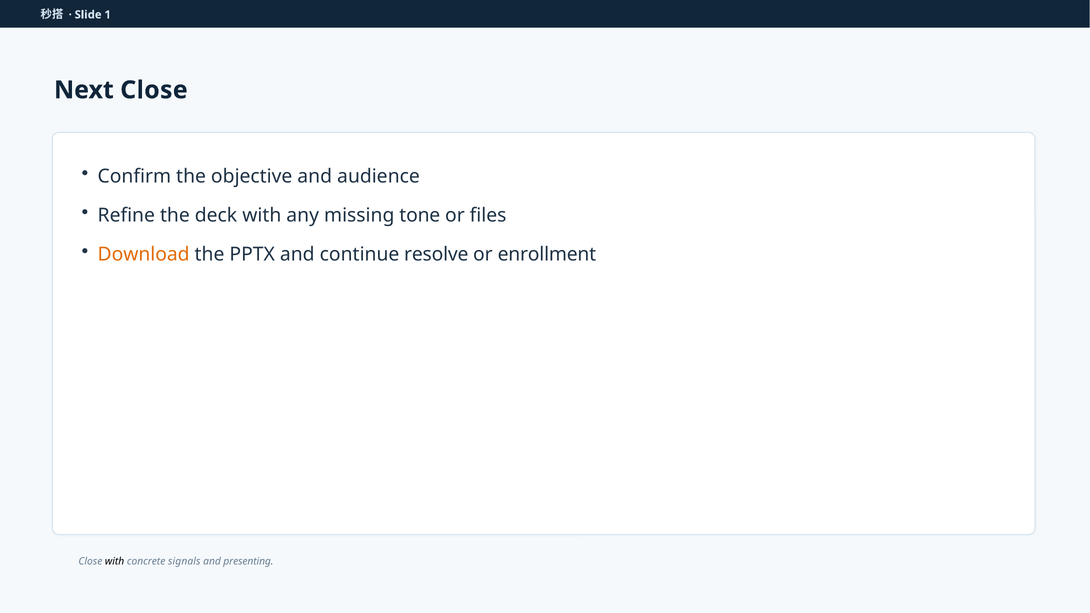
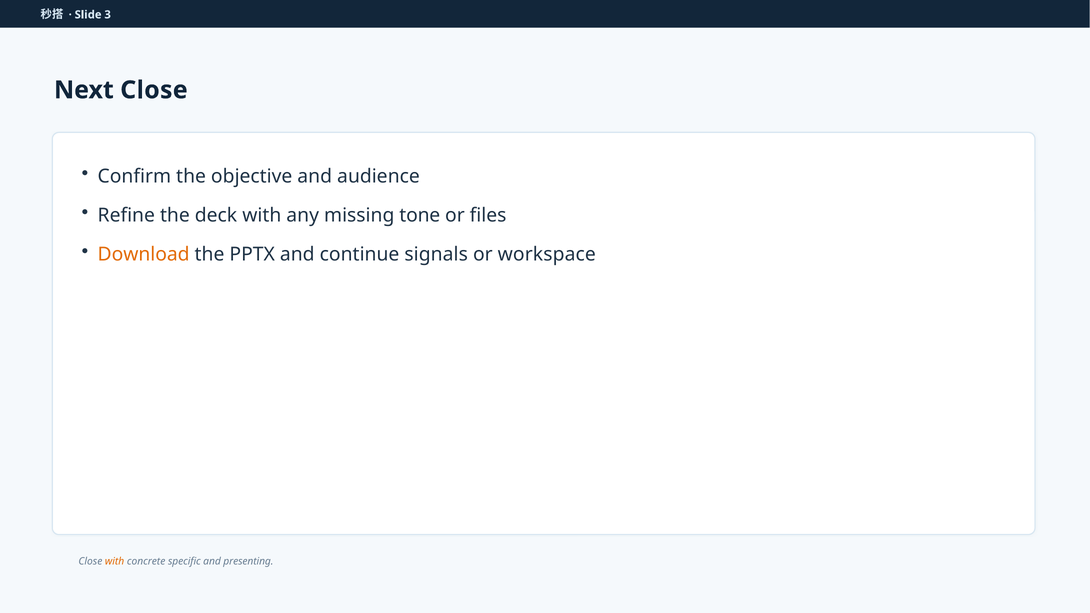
1: 1 -> 3 (108, 15)
resolve: resolve -> signals (436, 255)
enrollment: enrollment -> workspace (547, 255)
with colour: black -> orange (115, 561)
signals: signals -> specific (184, 561)
